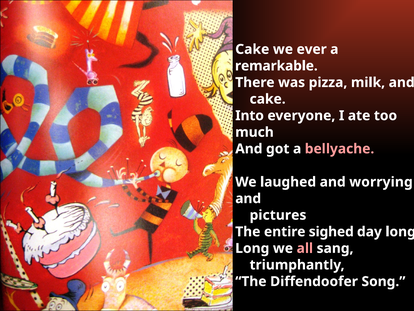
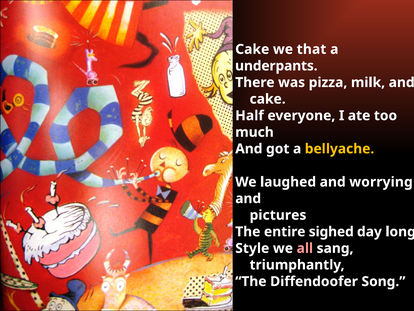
ever: ever -> that (312, 49)
remarkable: remarkable -> underpants (276, 66)
Into: Into -> Half (249, 115)
bellyache colour: pink -> yellow (340, 149)
Long: Long -> Style (252, 248)
